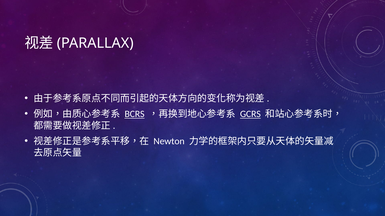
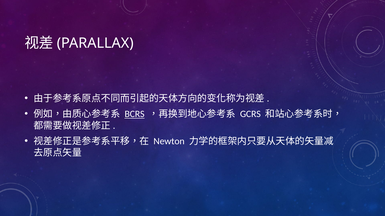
GCRS underline: present -> none (250, 114)
